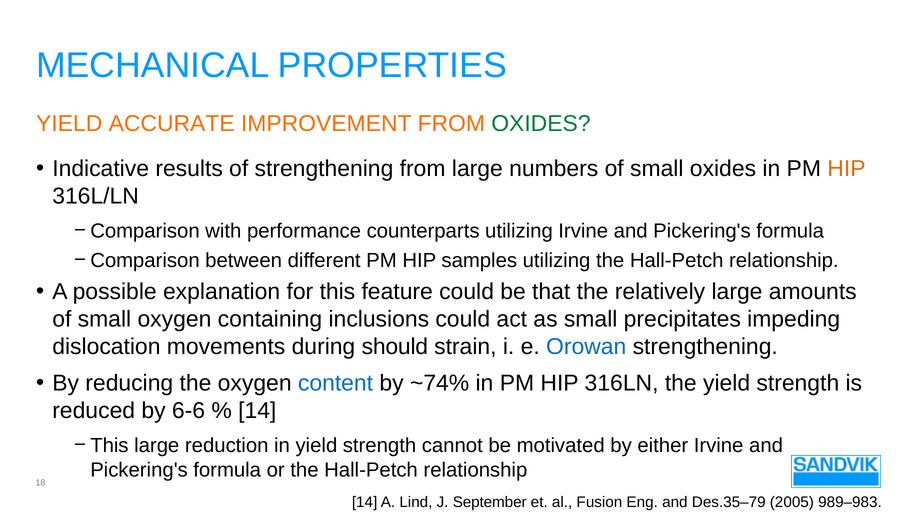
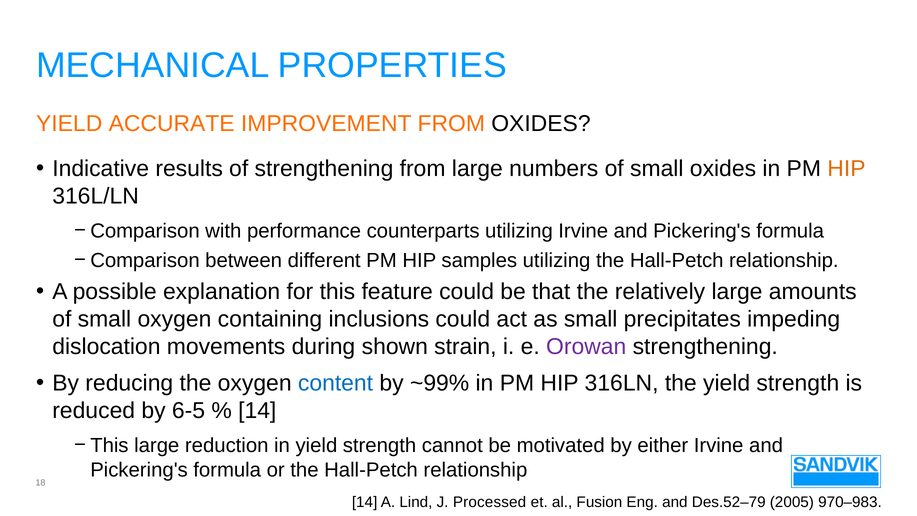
OXIDES colour: green -> black (541, 124)
should: should -> shown (395, 347)
Orowan colour: blue -> purple (586, 347)
~74%: ~74% -> ~99% (440, 383)
6-6: 6-6 -> 6-5 (189, 411)
September: September -> Processed (490, 502)
Des.35–79: Des.35–79 -> Des.52–79 (729, 502)
989–983: 989–983 -> 970–983 (850, 502)
